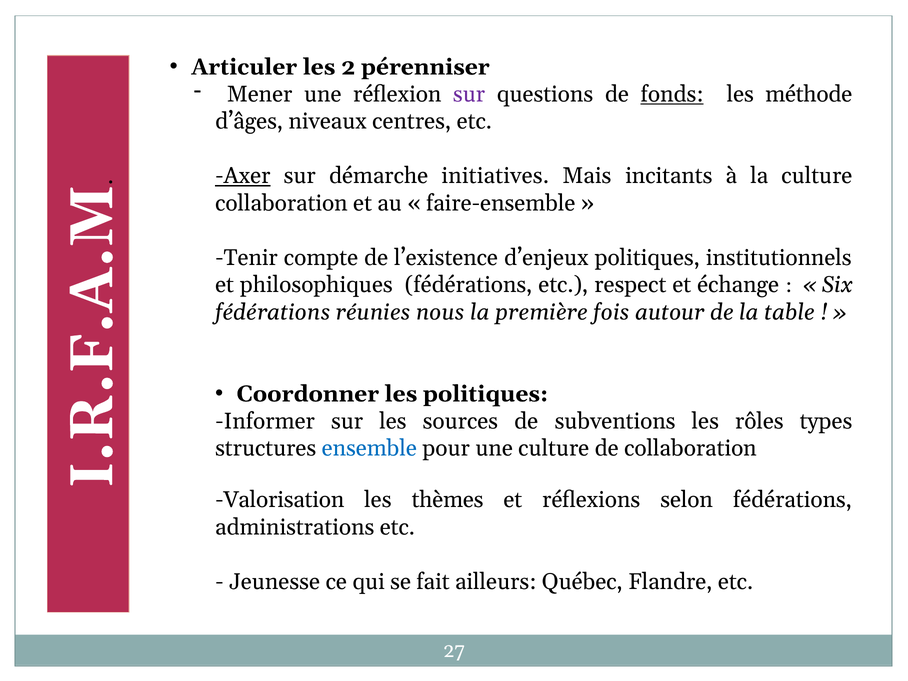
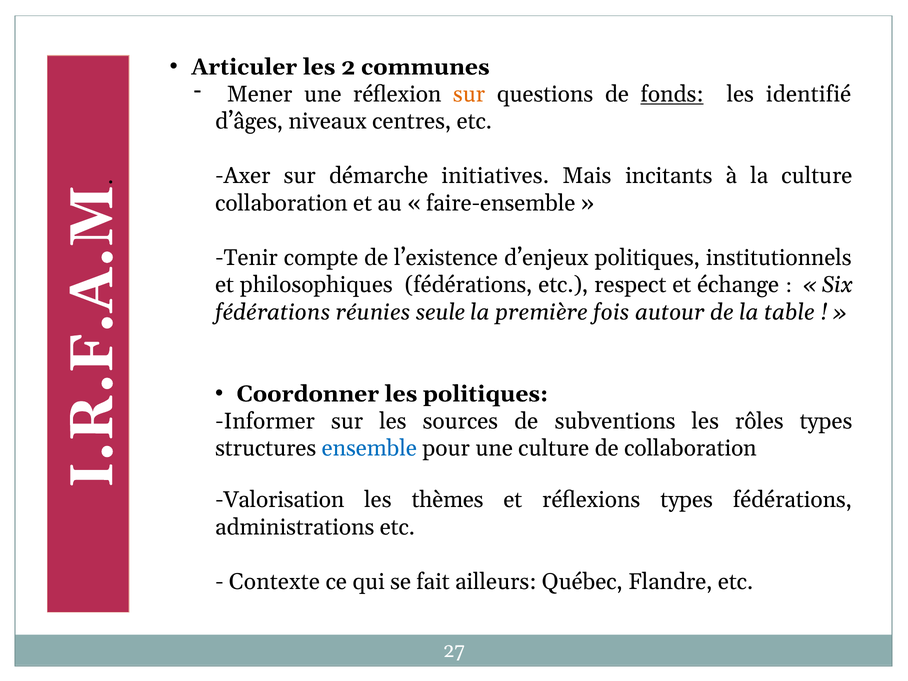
pérenniser: pérenniser -> communes (425, 67)
sur colour: purple -> orange (469, 94)
méthode: méthode -> identifié (809, 94)
Axer underline: present -> none (243, 176)
nous: nous -> seule (441, 312)
réflexions selon: selon -> types (687, 500)
Jeunesse: Jeunesse -> Contexte (274, 582)
